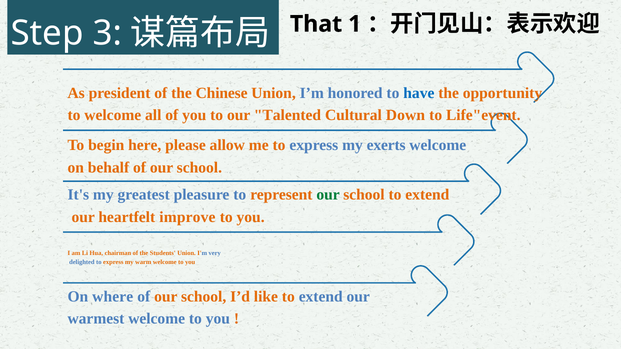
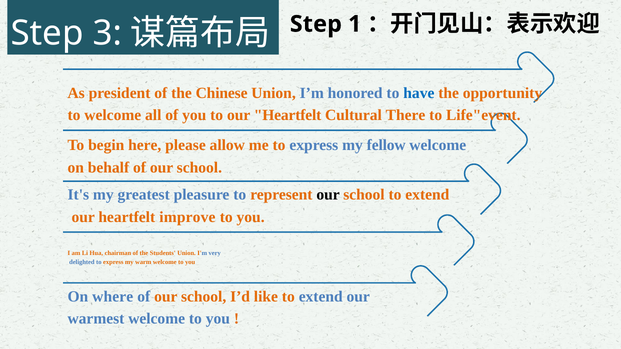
That: That -> Step (316, 24)
to our Talented: Talented -> Heartfelt (288, 115)
Down: Down -> There (406, 115)
exerts: exerts -> fellow (386, 145)
our colour: green -> black (328, 195)
